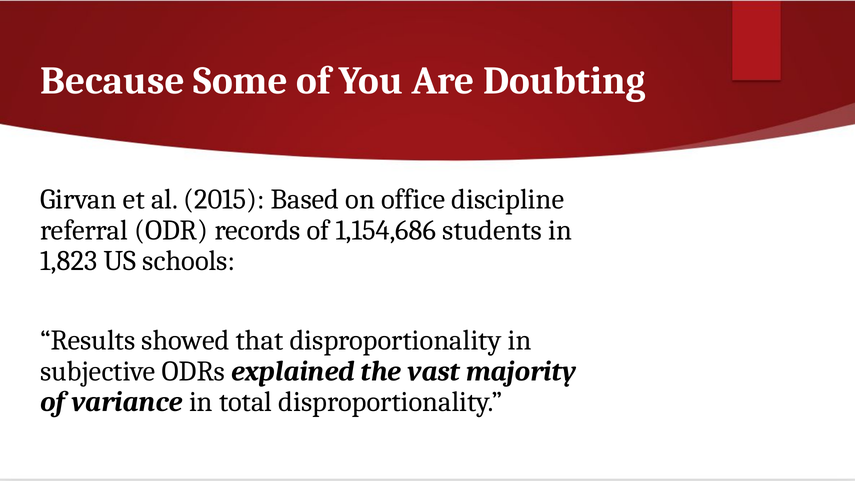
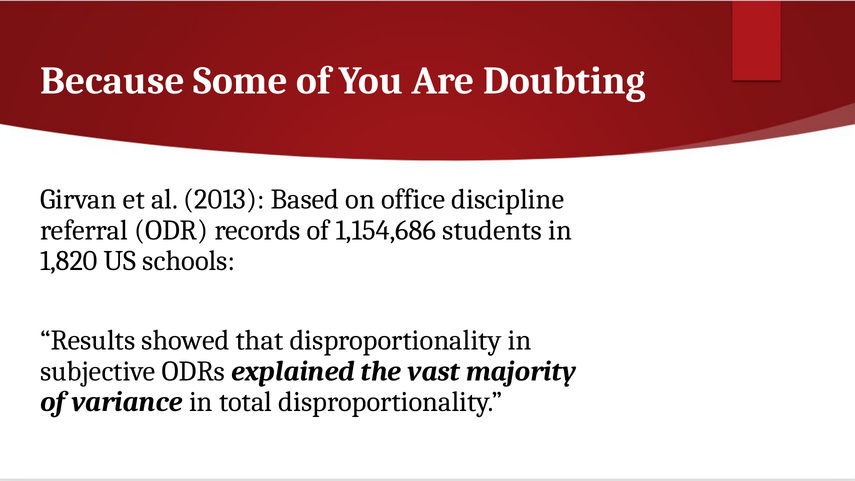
2015: 2015 -> 2013 (224, 199)
1,823: 1,823 -> 1,820 (69, 261)
